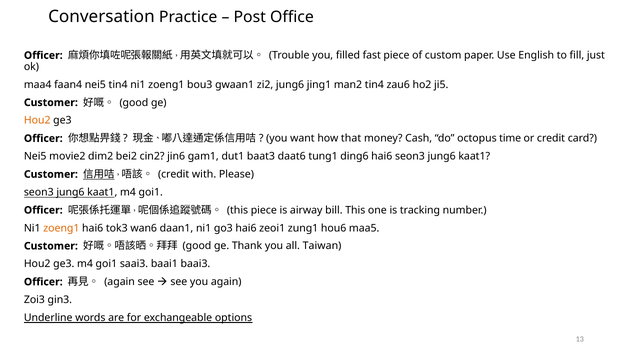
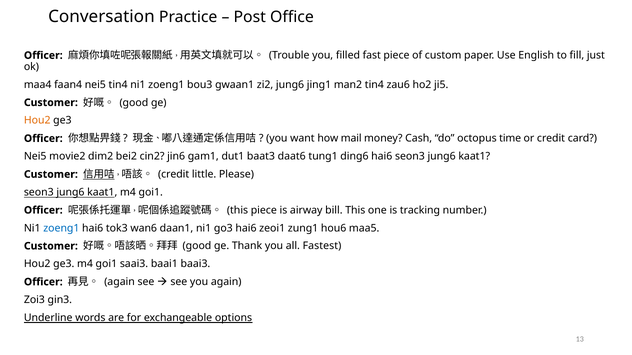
that: that -> mail (351, 139)
with: with -> little (204, 175)
zoeng1 colour: orange -> blue (61, 228)
Taiwan: Taiwan -> Fastest (322, 246)
